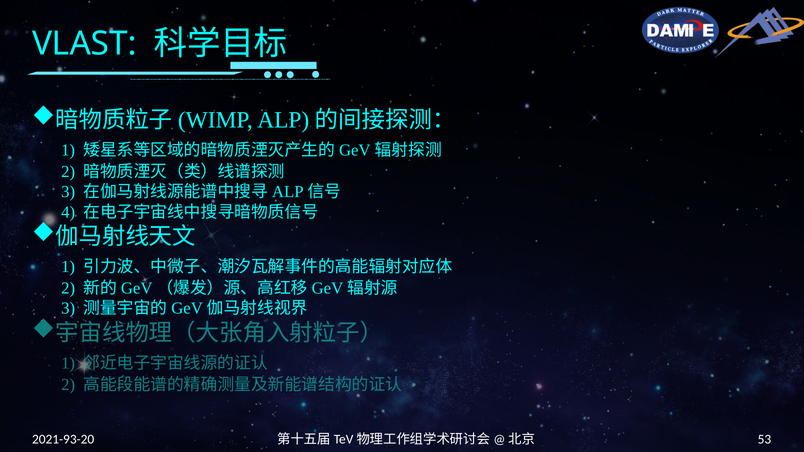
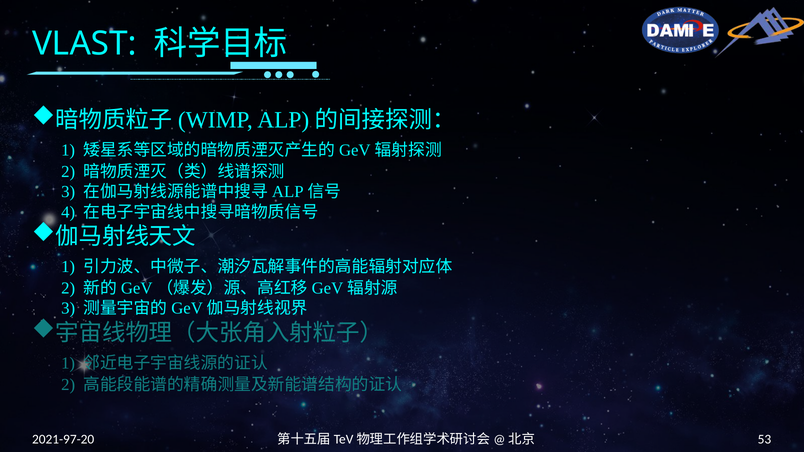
2021-93-20: 2021-93-20 -> 2021-97-20 (63, 440)
